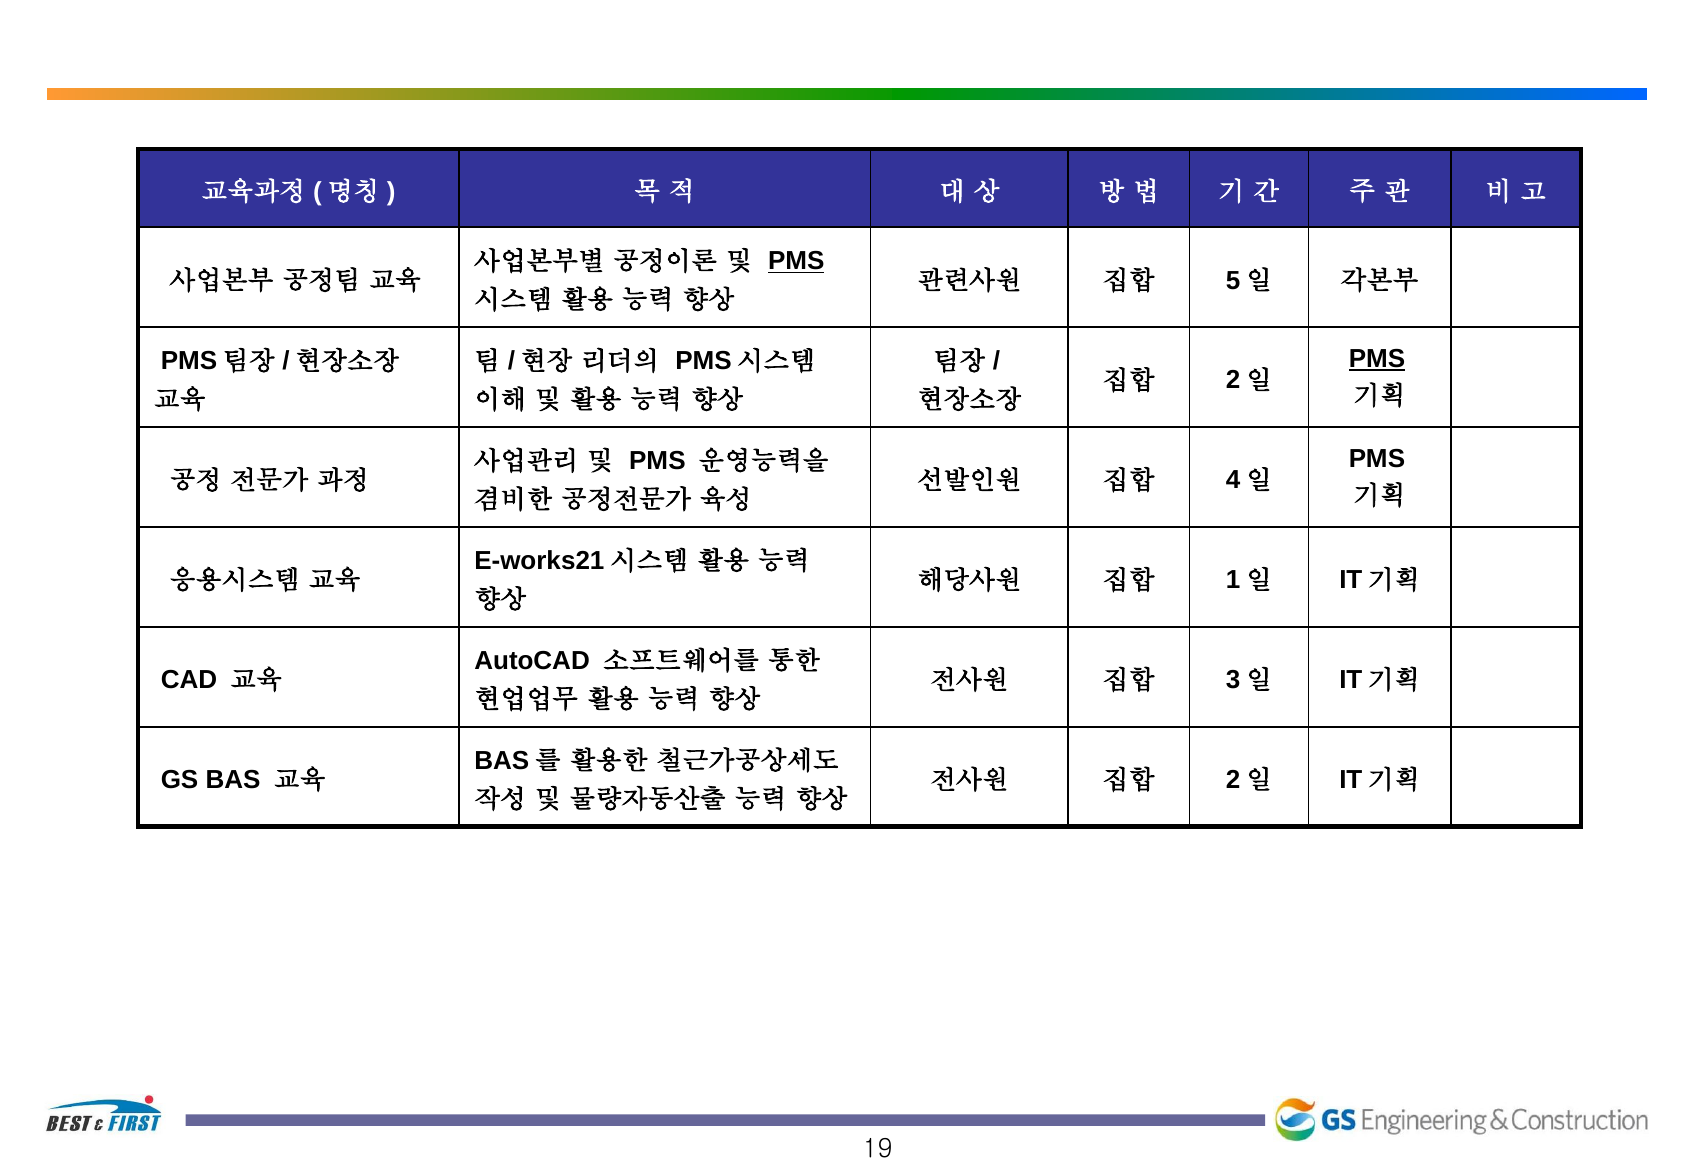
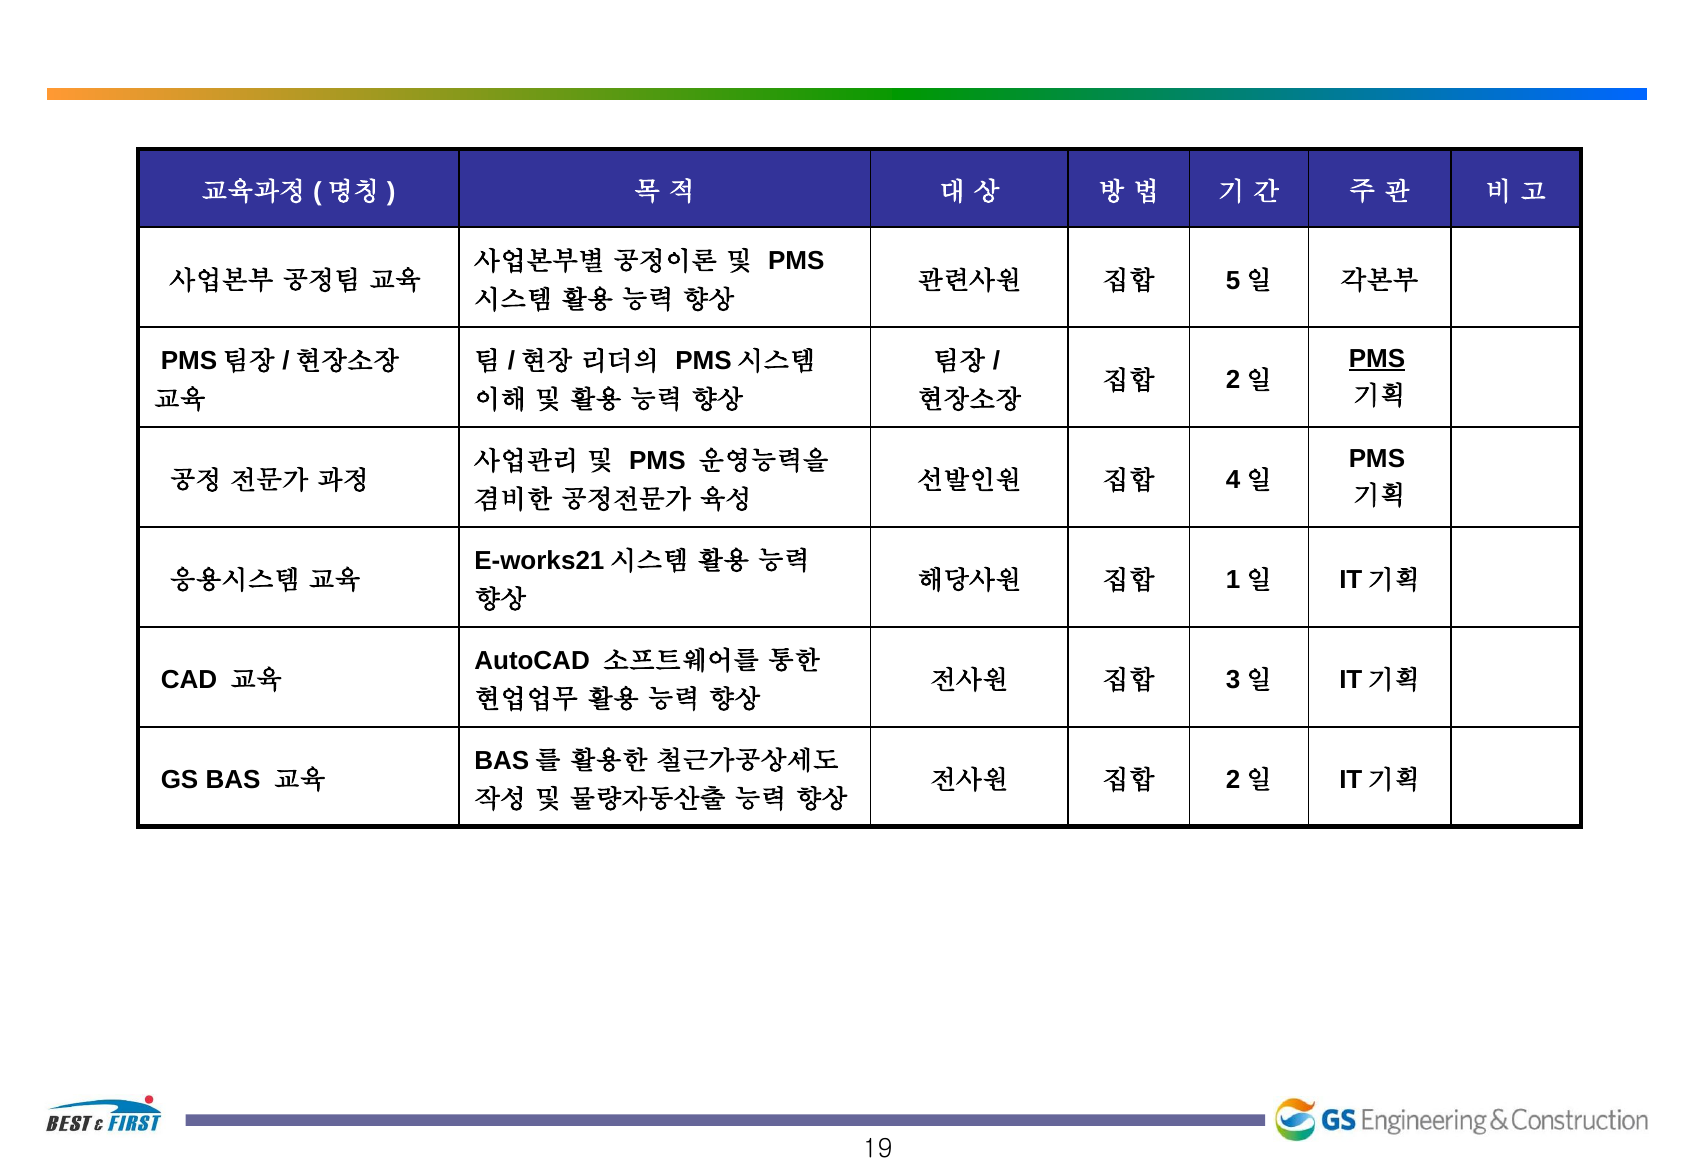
PMS underline: present -> none (796, 261)
